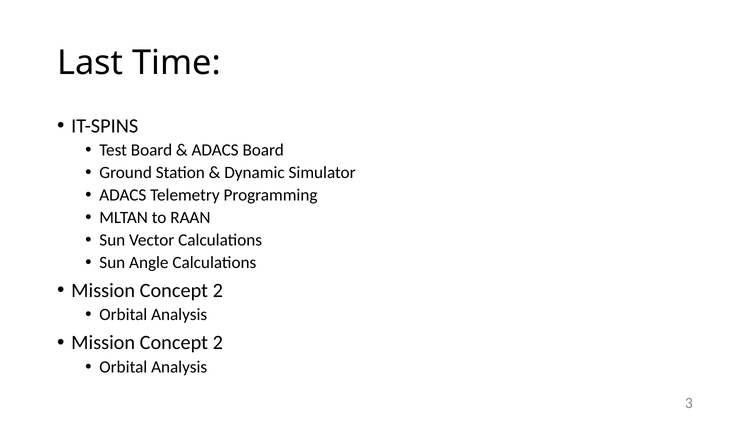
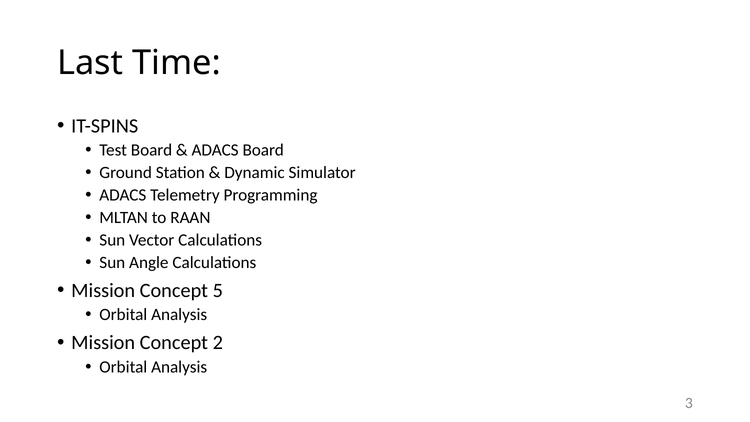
2: 2 -> 5 (218, 290)
